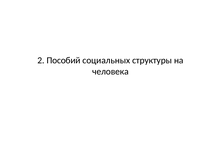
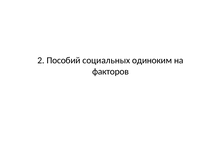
структуры: структуры -> одиноким (152, 60)
человека: человека -> факторов (111, 71)
